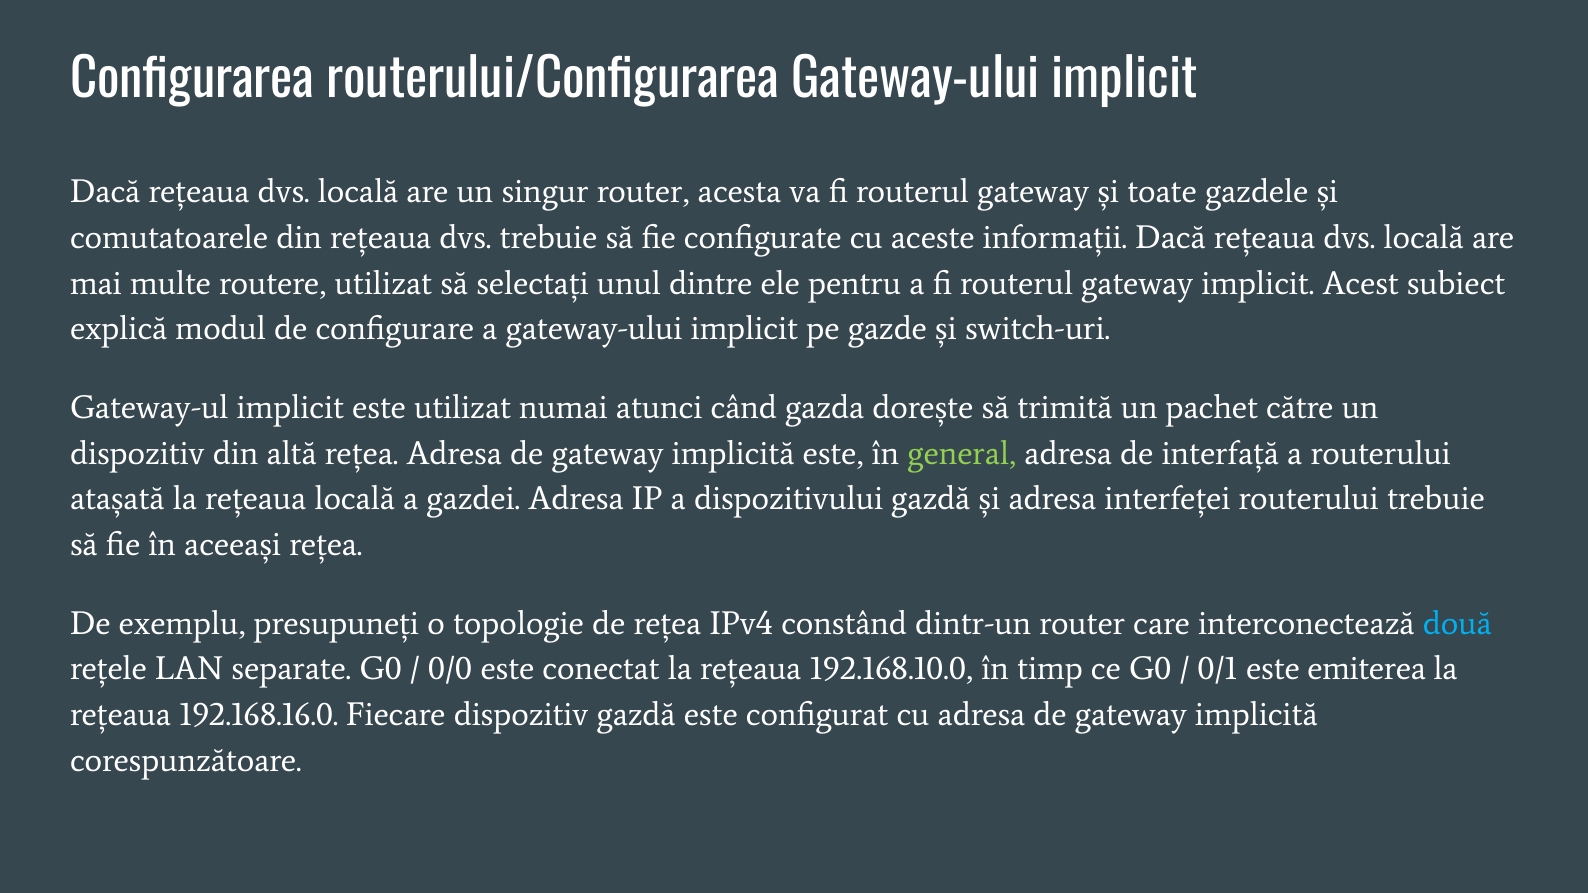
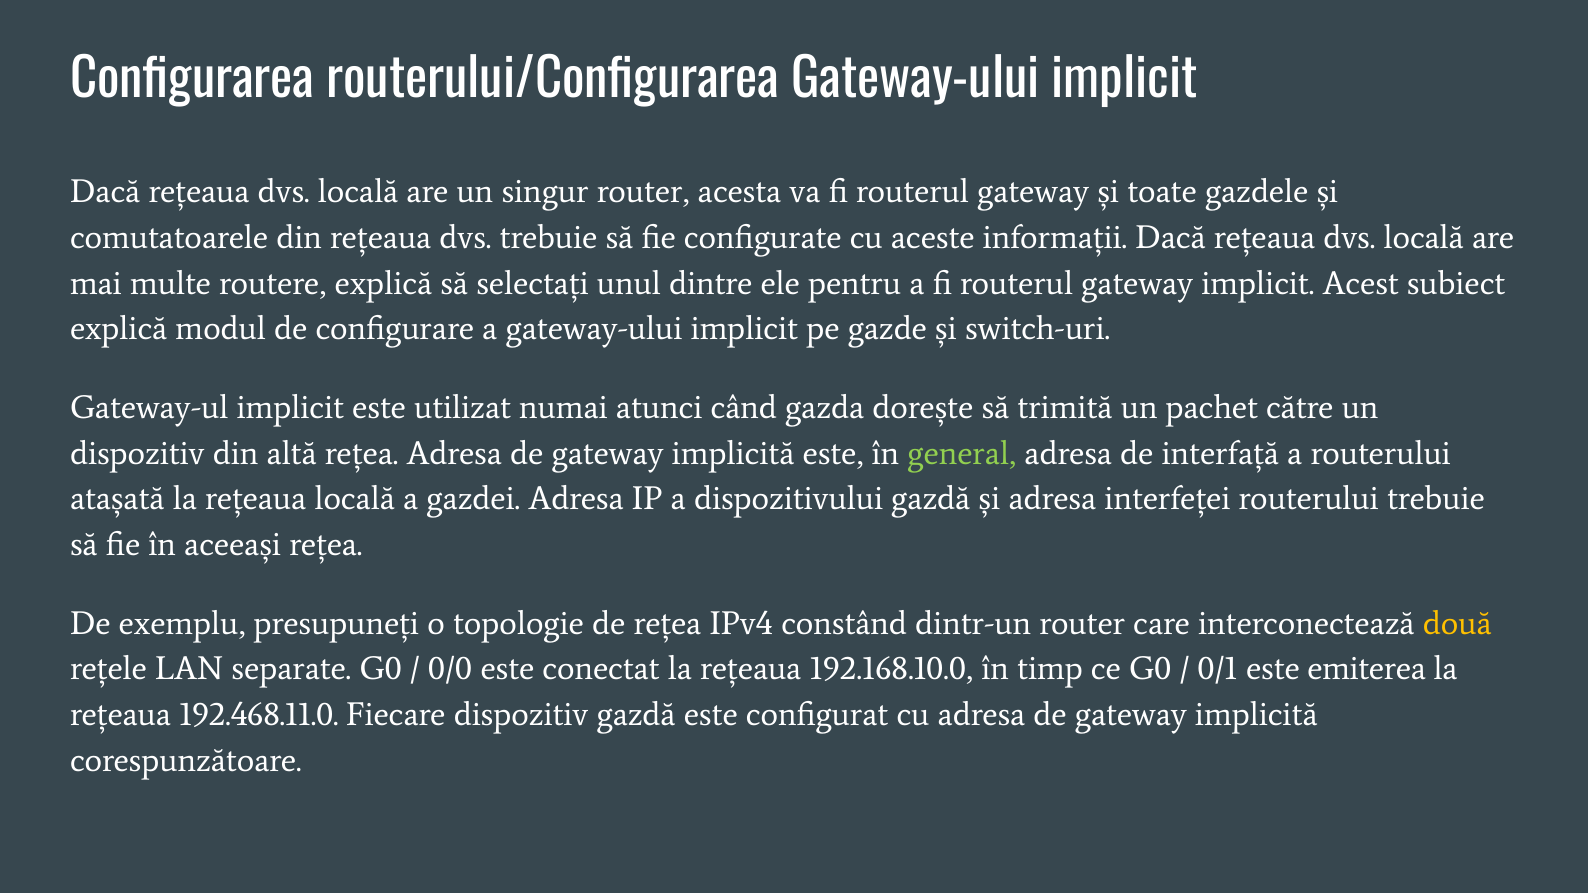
routere utilizat: utilizat -> explică (383, 283)
două colour: light blue -> yellow (1457, 623)
192.168.16.0: 192.168.16.0 -> 192.468.11.0 (259, 715)
